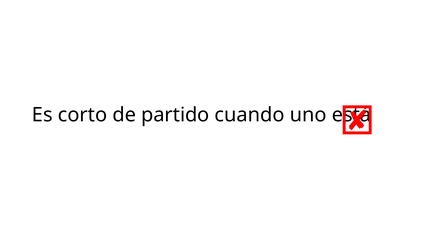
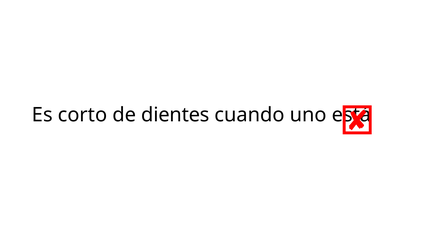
partido: partido -> dientes (175, 115)
